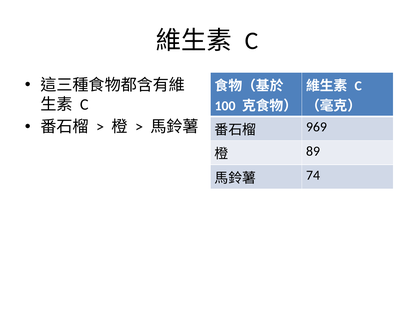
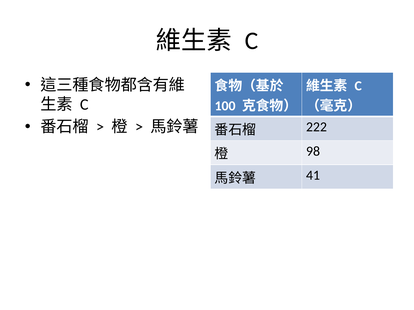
969: 969 -> 222 (316, 127)
89: 89 -> 98 (313, 151)
74: 74 -> 41 (313, 176)
